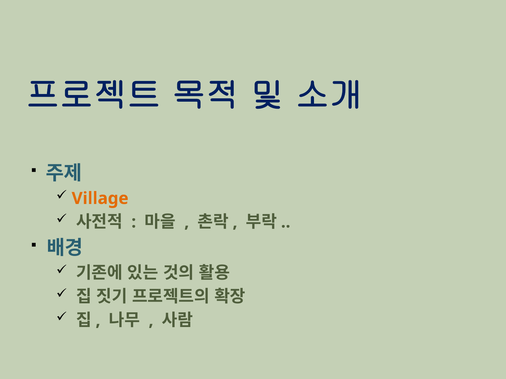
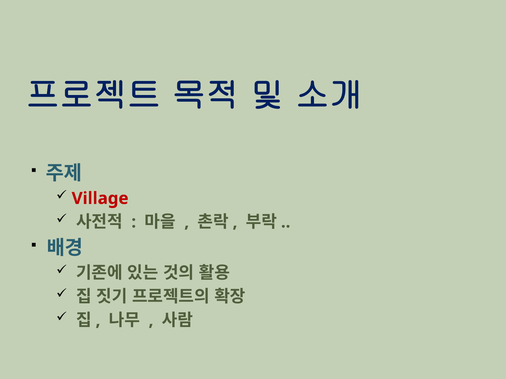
Village colour: orange -> red (100, 199)
